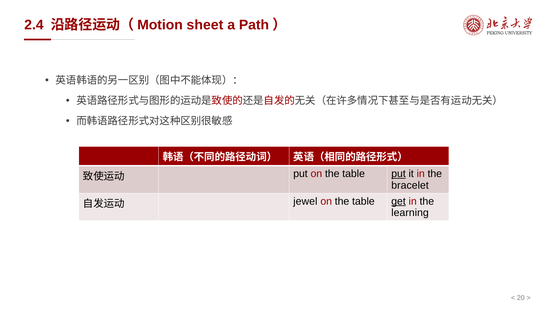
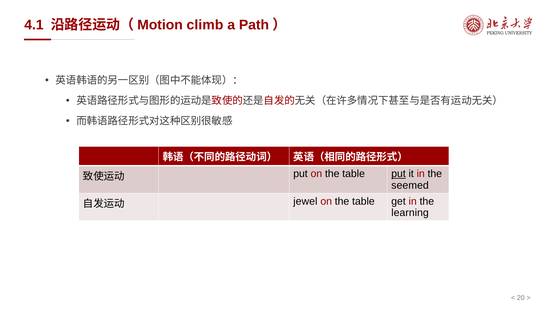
2.4: 2.4 -> 4.1 (34, 25)
sheet: sheet -> climb (205, 25)
bracelet: bracelet -> seemed (410, 186)
get underline: present -> none (399, 201)
